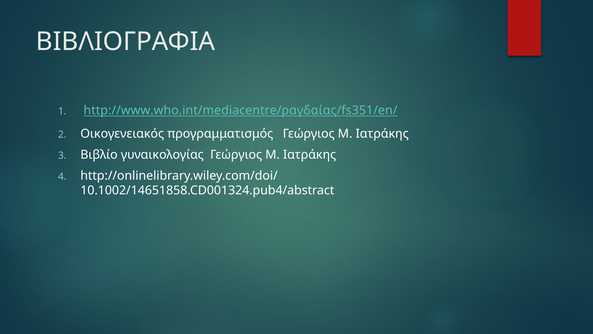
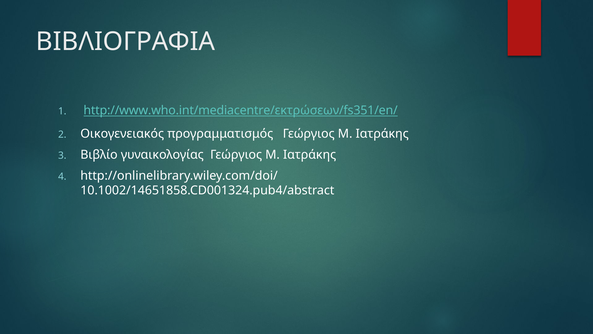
http://www.who.int/mediacentre/ραγδαίας/fs351/en/: http://www.who.int/mediacentre/ραγδαίας/fs351/en/ -> http://www.who.int/mediacentre/εκτρώσεων/fs351/en/ (241, 110)
